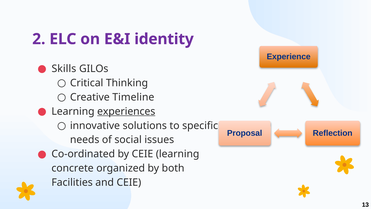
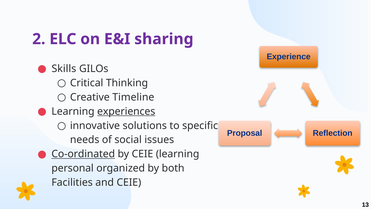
identity: identity -> sharing (164, 39)
Co-ordinated underline: none -> present (83, 154)
concrete: concrete -> personal (73, 168)
